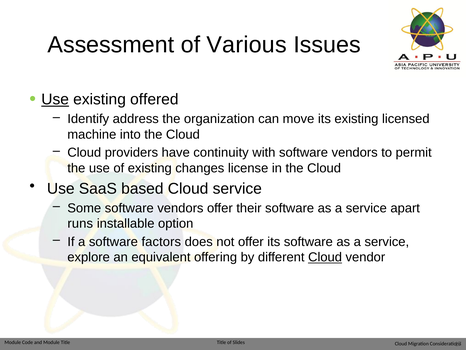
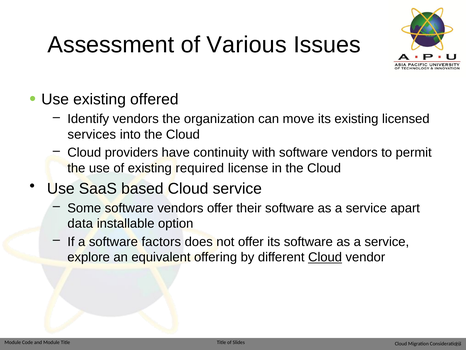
Use underline: present -> none (55, 99)
Identify address: address -> vendors (136, 119)
machine: machine -> services (92, 134)
changes: changes -> required (200, 168)
runs: runs -> data (80, 223)
